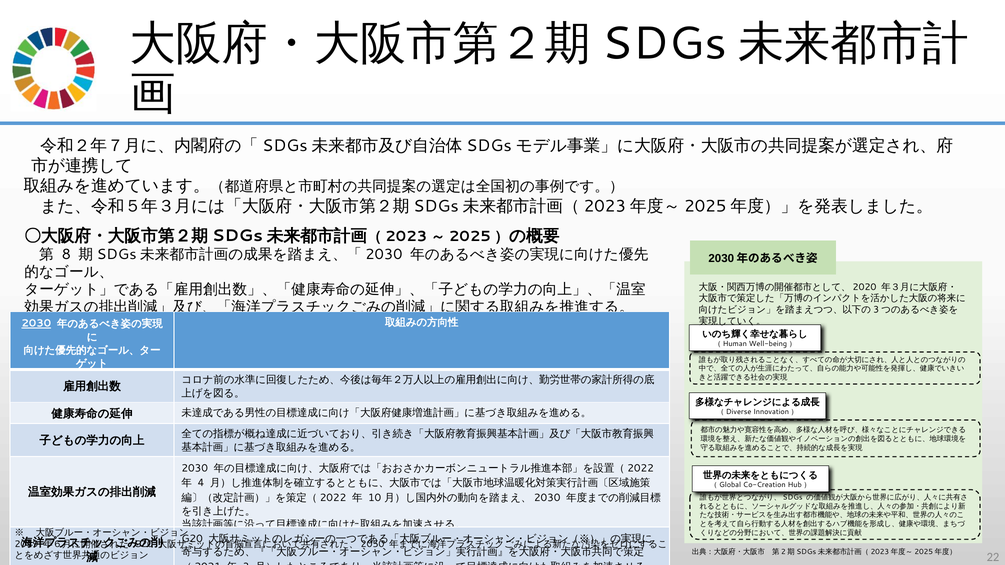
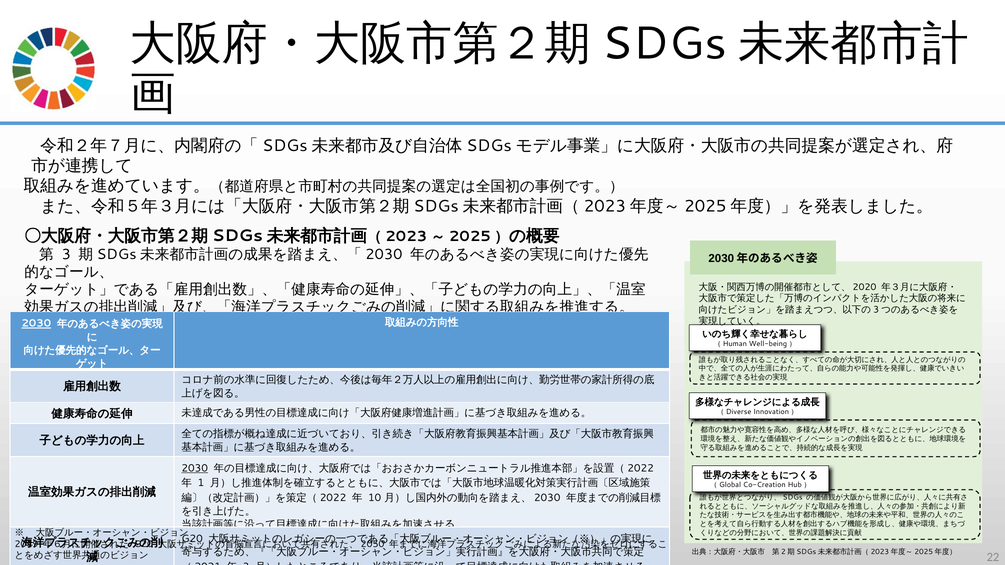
8: 8 -> 3 (66, 254)
2030 underline: none -> present (195, 468)
4: 4 -> 1 (201, 483)
